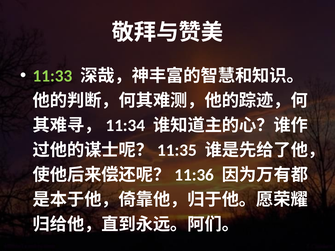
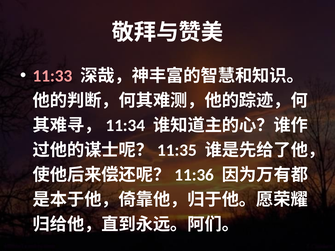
11:33 colour: light green -> pink (52, 76)
